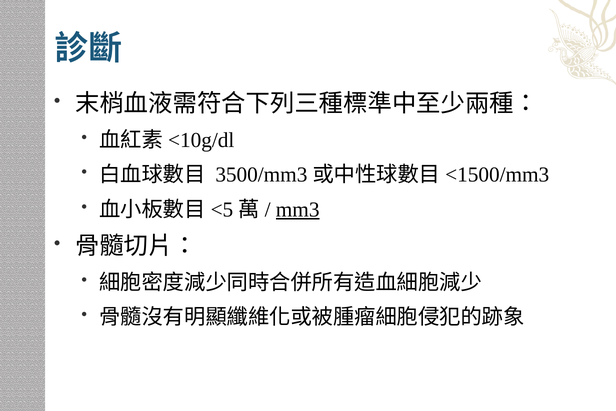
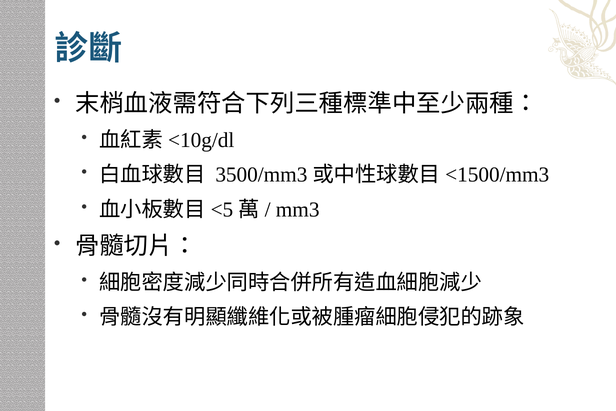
mm3 underline: present -> none (298, 209)
